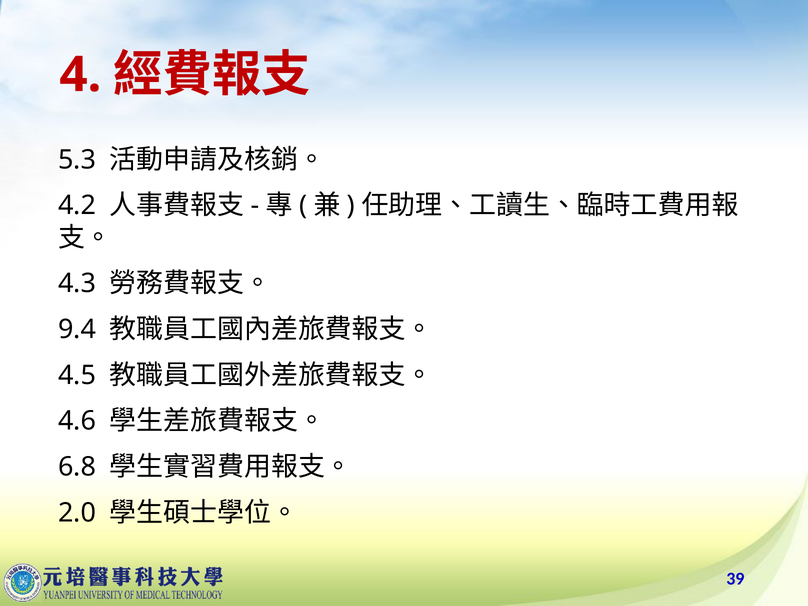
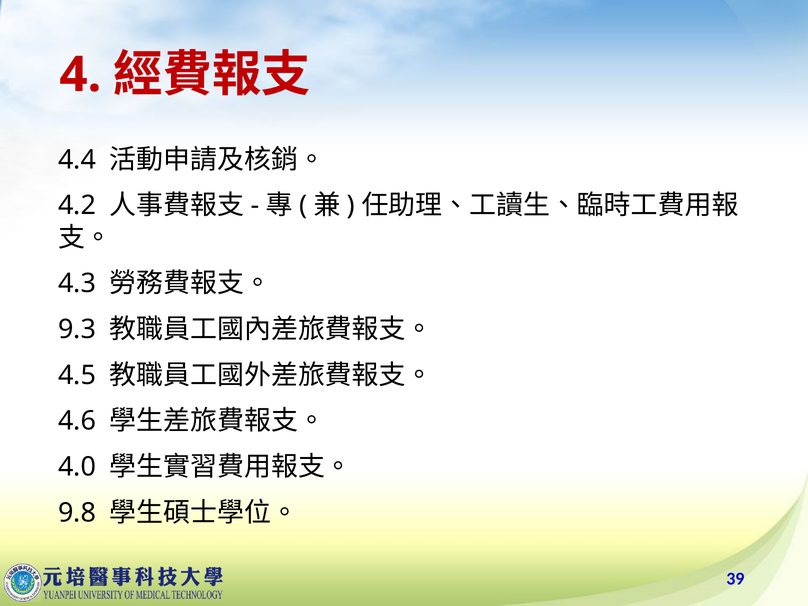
5.3: 5.3 -> 4.4 (77, 160)
9.4: 9.4 -> 9.3 (77, 329)
6.8: 6.8 -> 4.0 (77, 467)
2.0: 2.0 -> 9.8 (77, 513)
